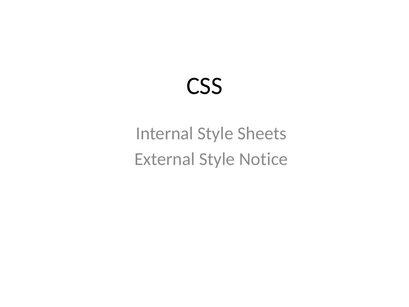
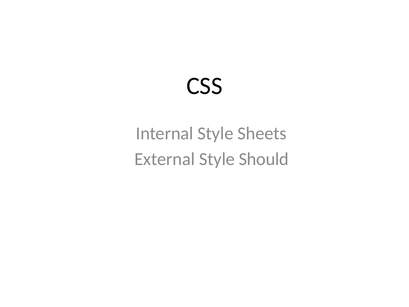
Notice: Notice -> Should (264, 159)
